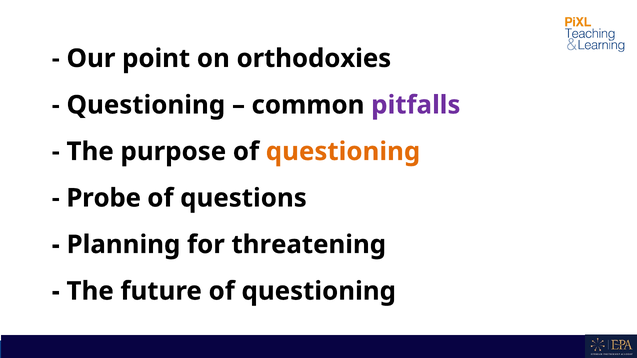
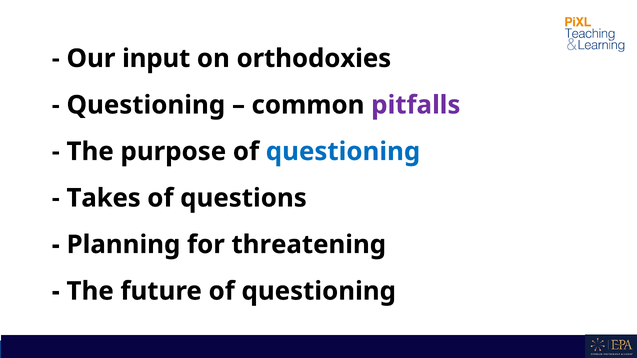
point: point -> input (156, 59)
questioning colour: orange -> blue (343, 152)
Probe: Probe -> Takes (104, 198)
